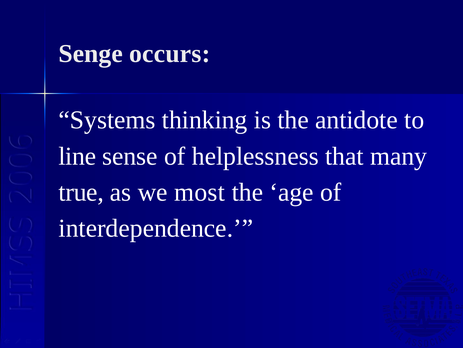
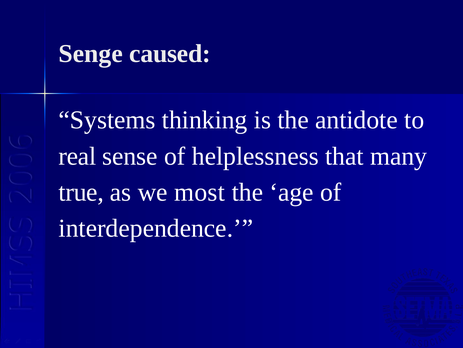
occurs: occurs -> caused (170, 53)
line: line -> real (77, 156)
